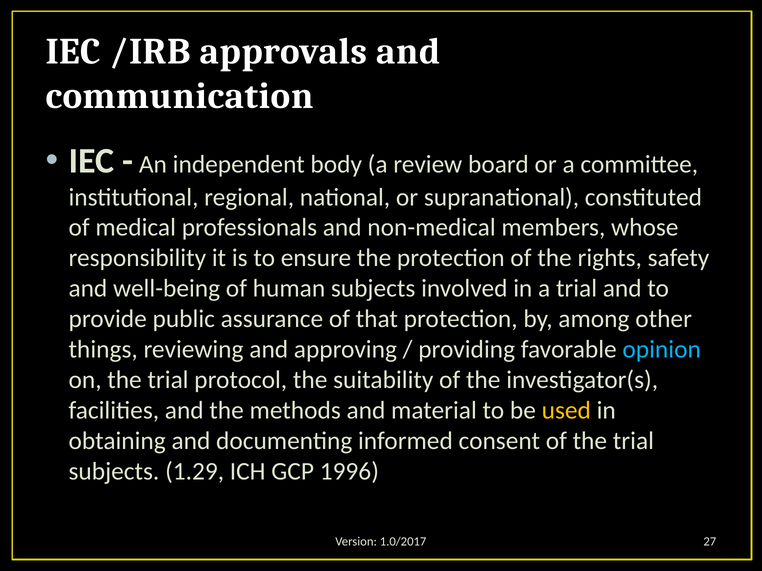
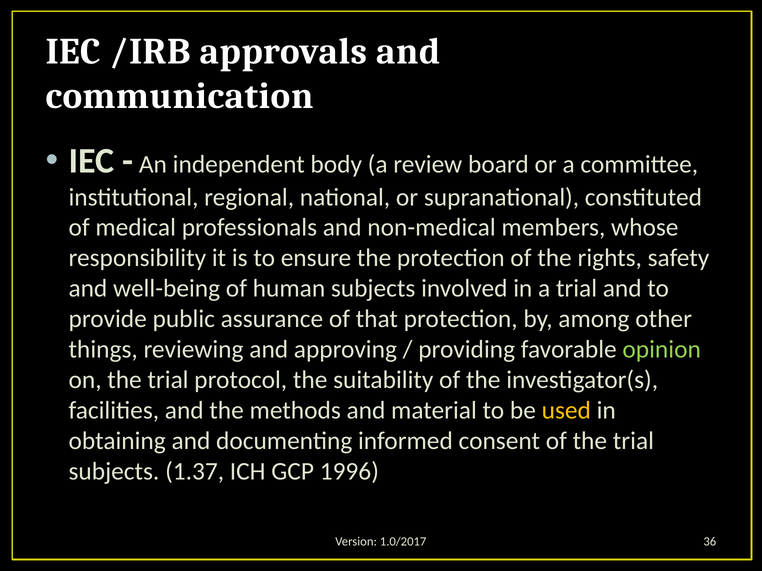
opinion colour: light blue -> light green (662, 350)
1.29: 1.29 -> 1.37 (195, 472)
27: 27 -> 36 (710, 542)
